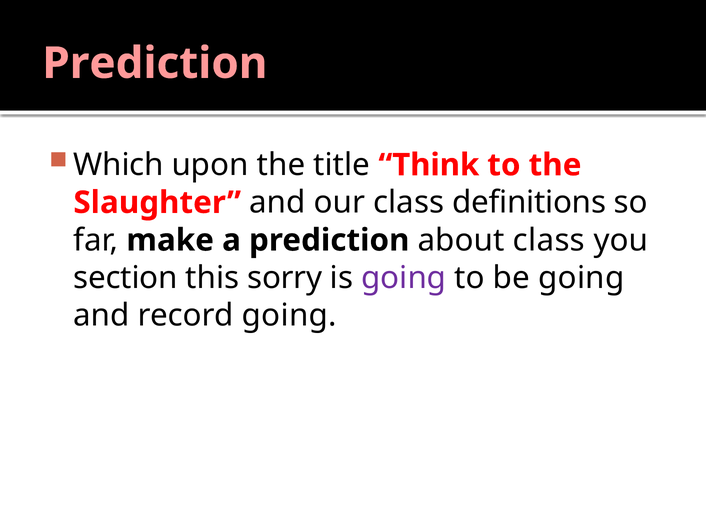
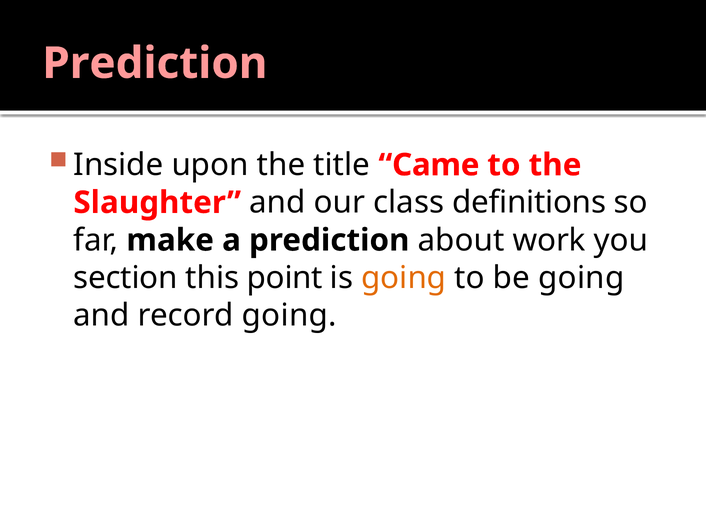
Which: Which -> Inside (118, 165)
Think: Think -> Came (429, 165)
about class: class -> work (549, 240)
sorry: sorry -> point (285, 278)
going colour: purple -> orange (404, 278)
